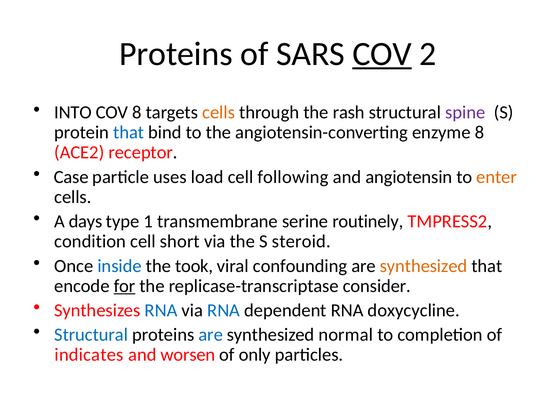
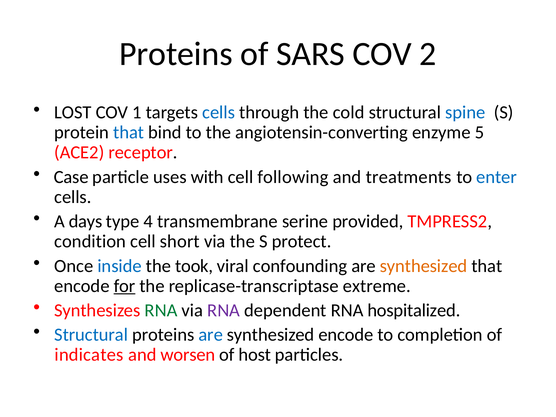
COV underline: present -> none (382, 54)
INTO: INTO -> LOST (73, 113)
COV 8: 8 -> 1 (137, 113)
cells colour: orange -> blue (219, 113)
rash: rash -> cold (349, 113)
spine colour: purple -> blue (465, 113)
enzyme 8: 8 -> 5 (479, 133)
load: load -> with (207, 177)
angiotensin: angiotensin -> treatments (409, 177)
enter colour: orange -> blue (497, 177)
1: 1 -> 4 (148, 221)
routinely: routinely -> provided (368, 221)
steroid: steroid -> protect (302, 241)
consider: consider -> extreme (377, 286)
RNA colour: blue -> green (161, 310)
RNA colour: blue -> purple (224, 310)
doxycycline: doxycycline -> hospitalized (414, 310)
synthesized normal: normal -> encode (346, 335)
only: only -> host (255, 355)
